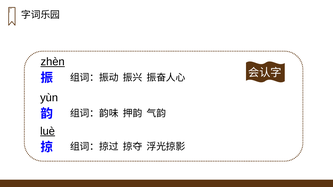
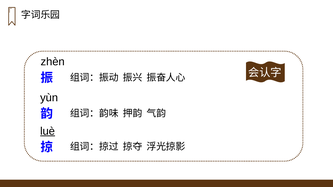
zhèn underline: present -> none (53, 62)
